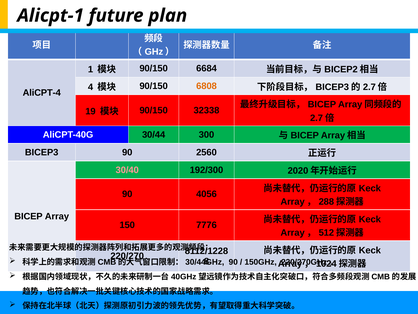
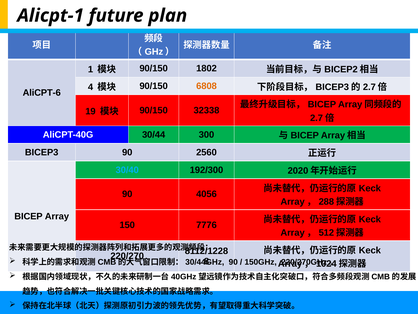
6684: 6684 -> 1802 (207, 68)
AliCPT-4: AliCPT-4 -> AliCPT-6 (42, 93)
30/40 colour: pink -> light blue (127, 170)
